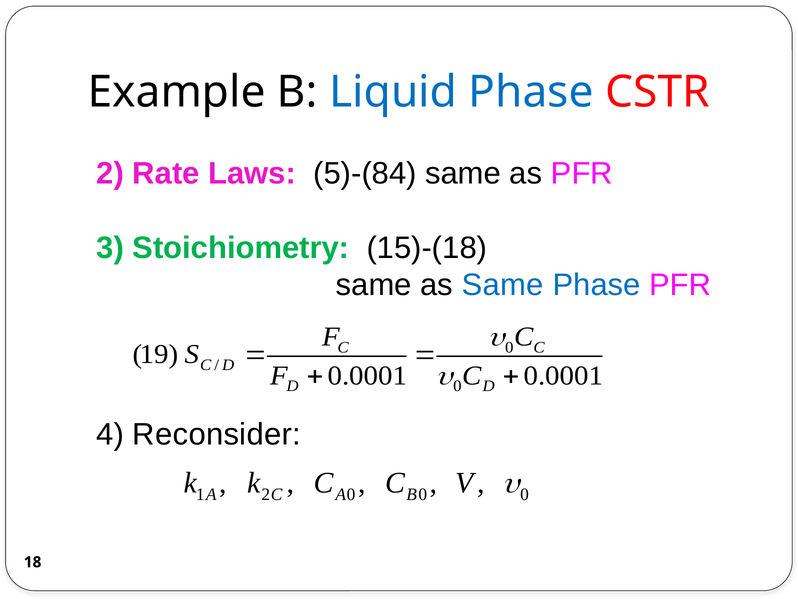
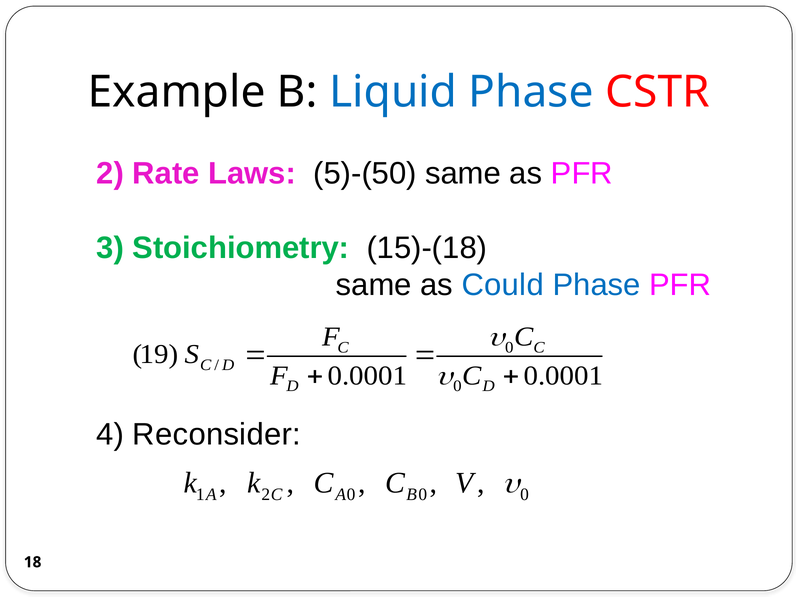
5)-(84: 5)-(84 -> 5)-(50 (365, 173)
as Same: Same -> Could (503, 285)
